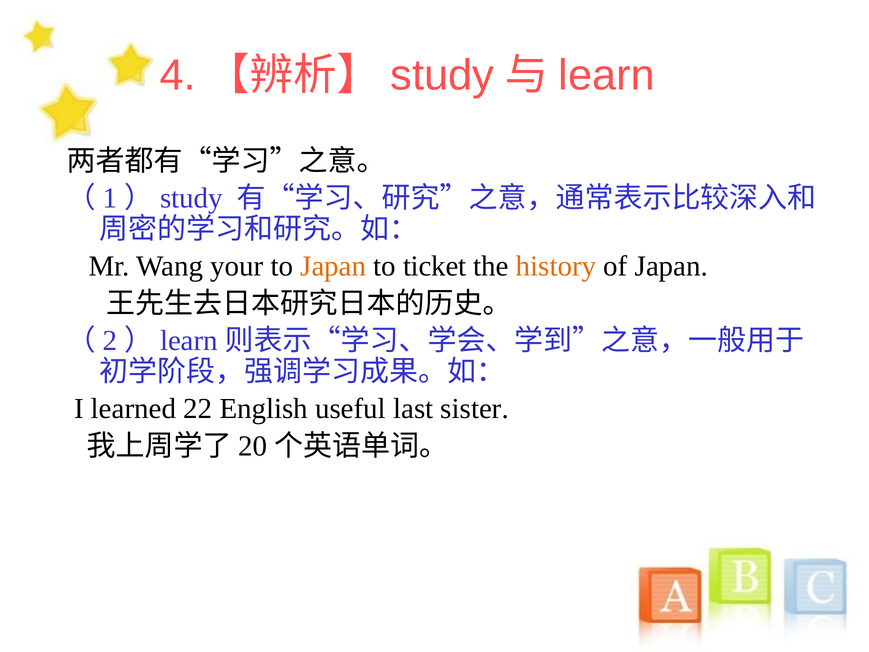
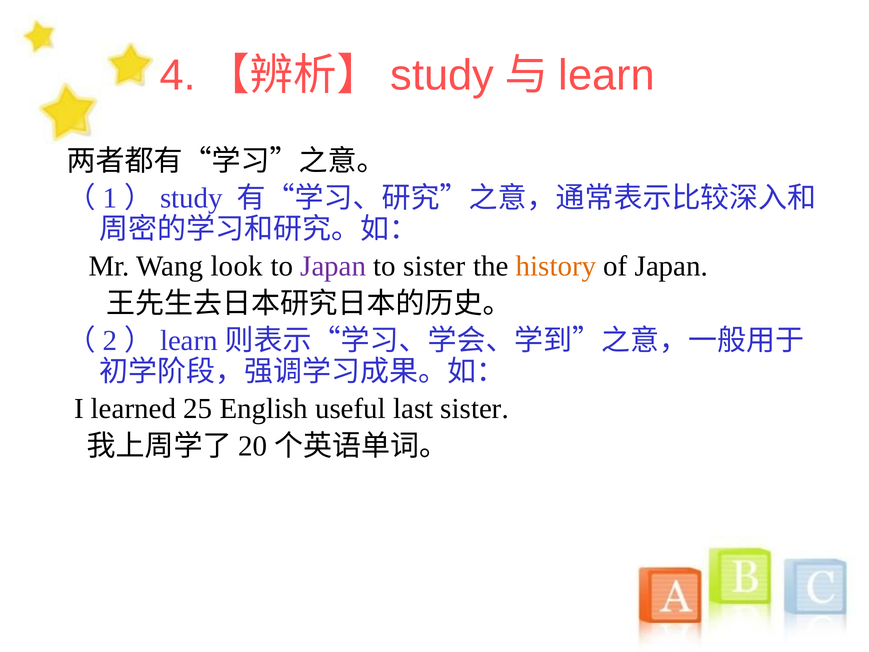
your: your -> look (237, 266)
Japan colour: orange -> purple (333, 266)
to ticket: ticket -> sister (434, 266)
22: 22 -> 25 (198, 409)
